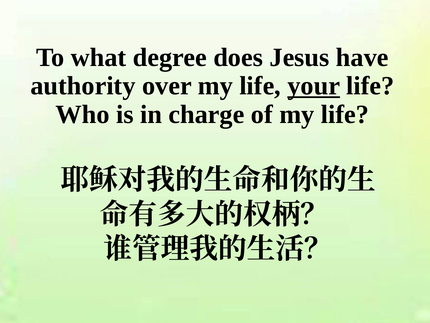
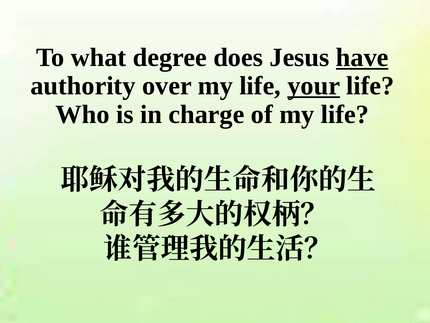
have underline: none -> present (362, 57)
